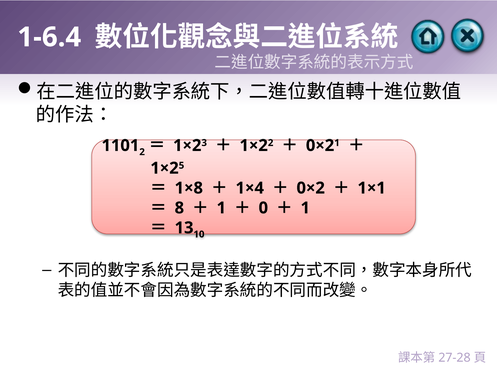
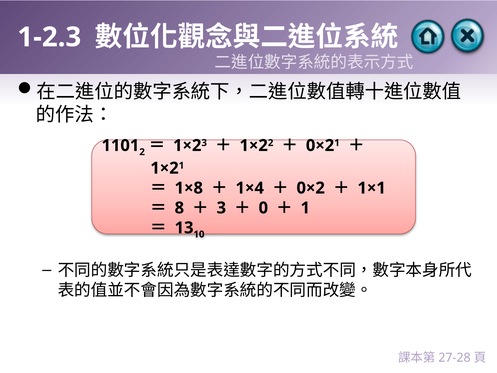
1-6.4: 1-6.4 -> 1-2.3 (49, 37)
5: 5 -> 1 (181, 165)
1: 1 -> 3 (221, 208)
